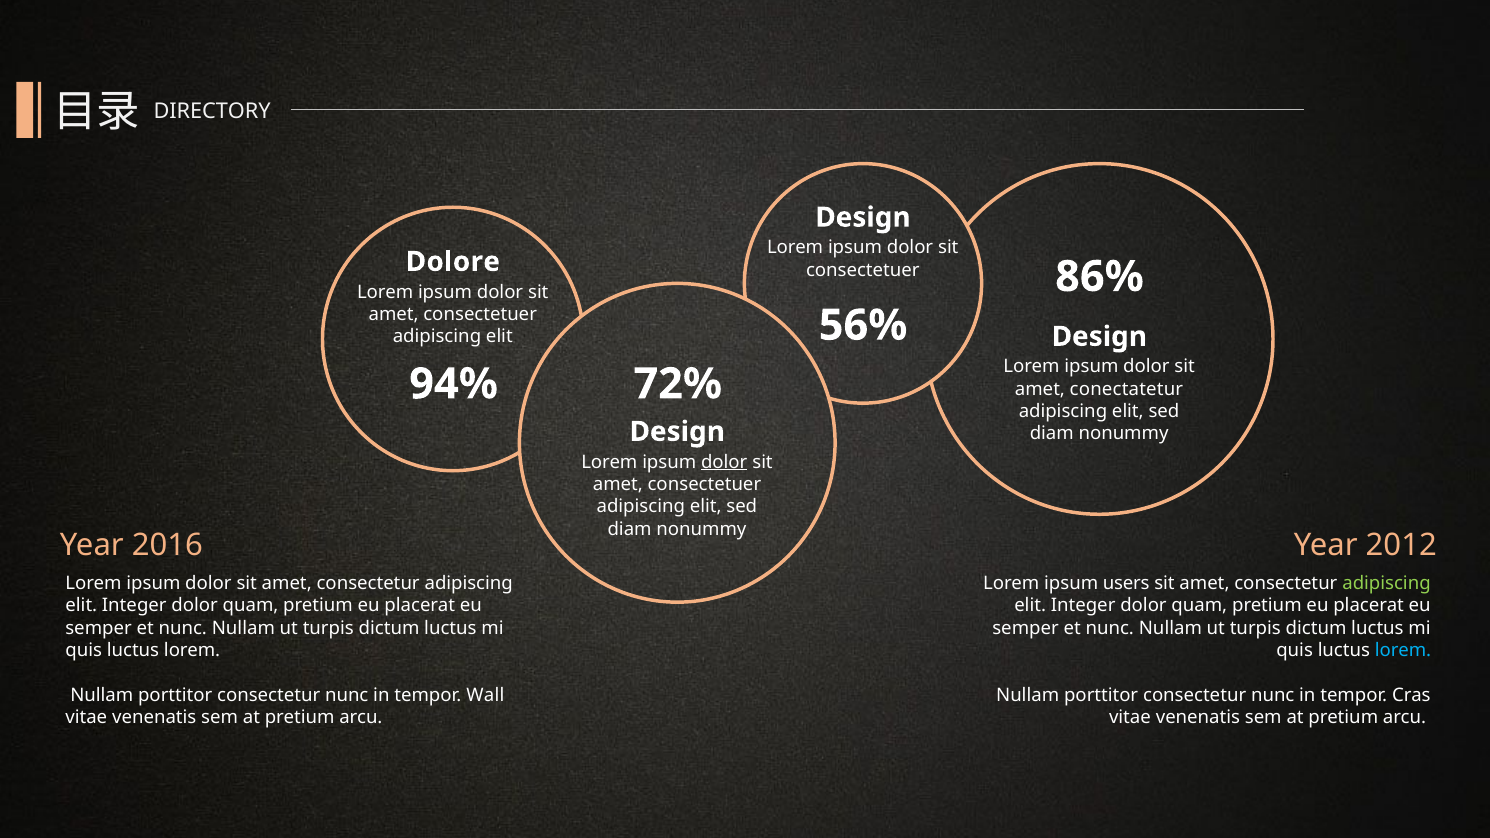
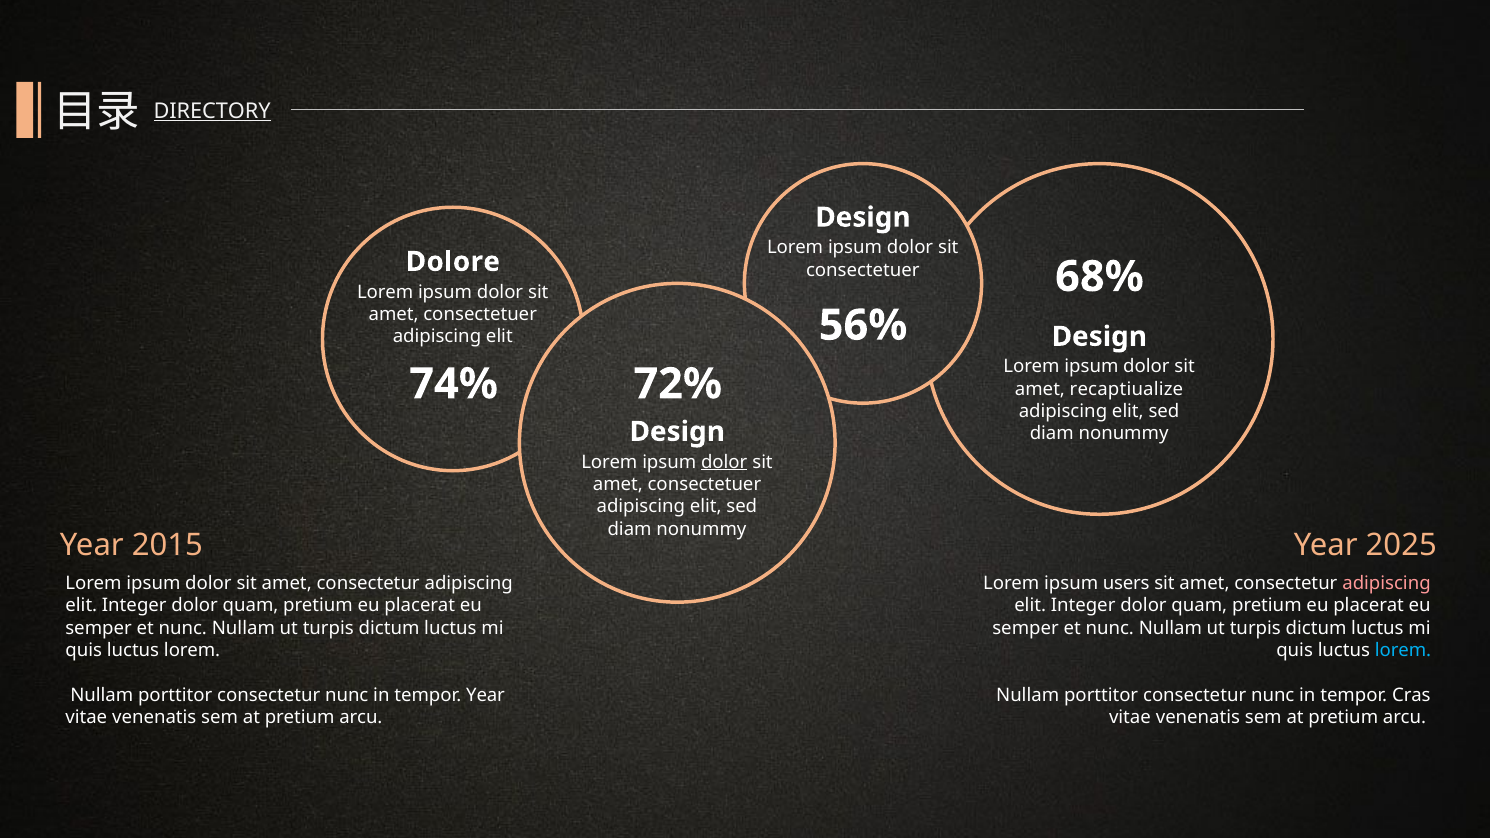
DIRECTORY underline: none -> present (212, 111)
86%: 86% -> 68% (1099, 277)
94%: 94% -> 74% (454, 384)
conectatetur: conectatetur -> recaptiualize (1126, 389)
2016: 2016 -> 2015 (167, 545)
2012: 2012 -> 2025 (1401, 545)
adipiscing colour: light green -> pink (1387, 583)
tempor Wall: Wall -> Year (486, 695)
